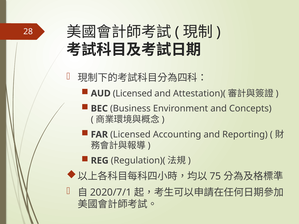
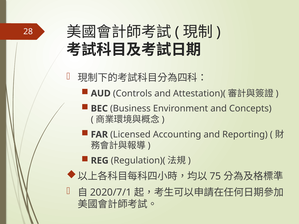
AUD Licensed: Licensed -> Controls (132, 94)
